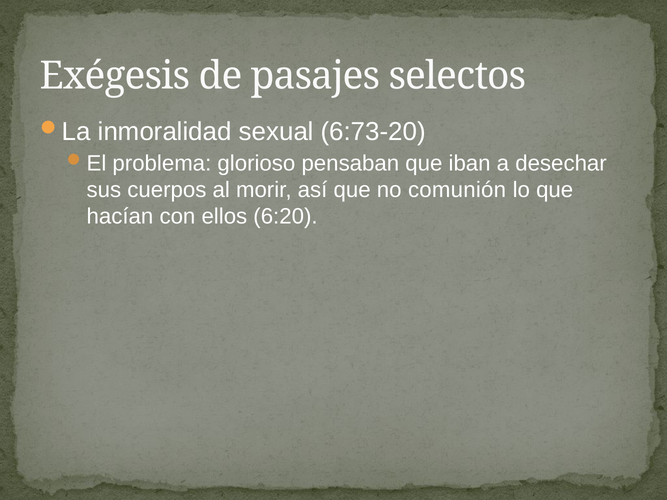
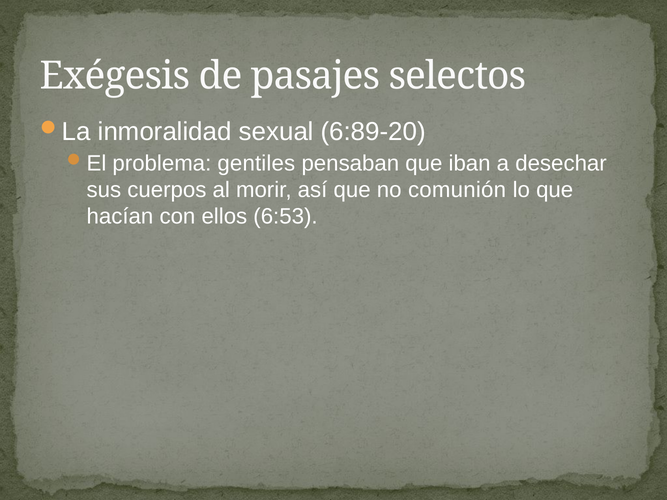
6:73-20: 6:73-20 -> 6:89-20 (373, 132)
glorioso: glorioso -> gentiles (256, 163)
6:20: 6:20 -> 6:53 (285, 217)
